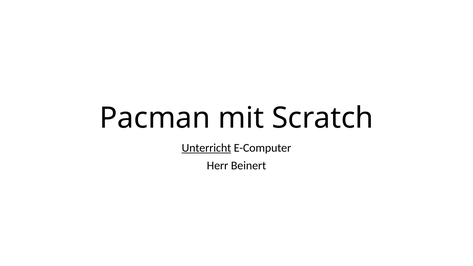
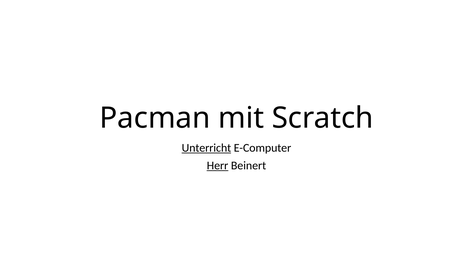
Herr underline: none -> present (218, 166)
